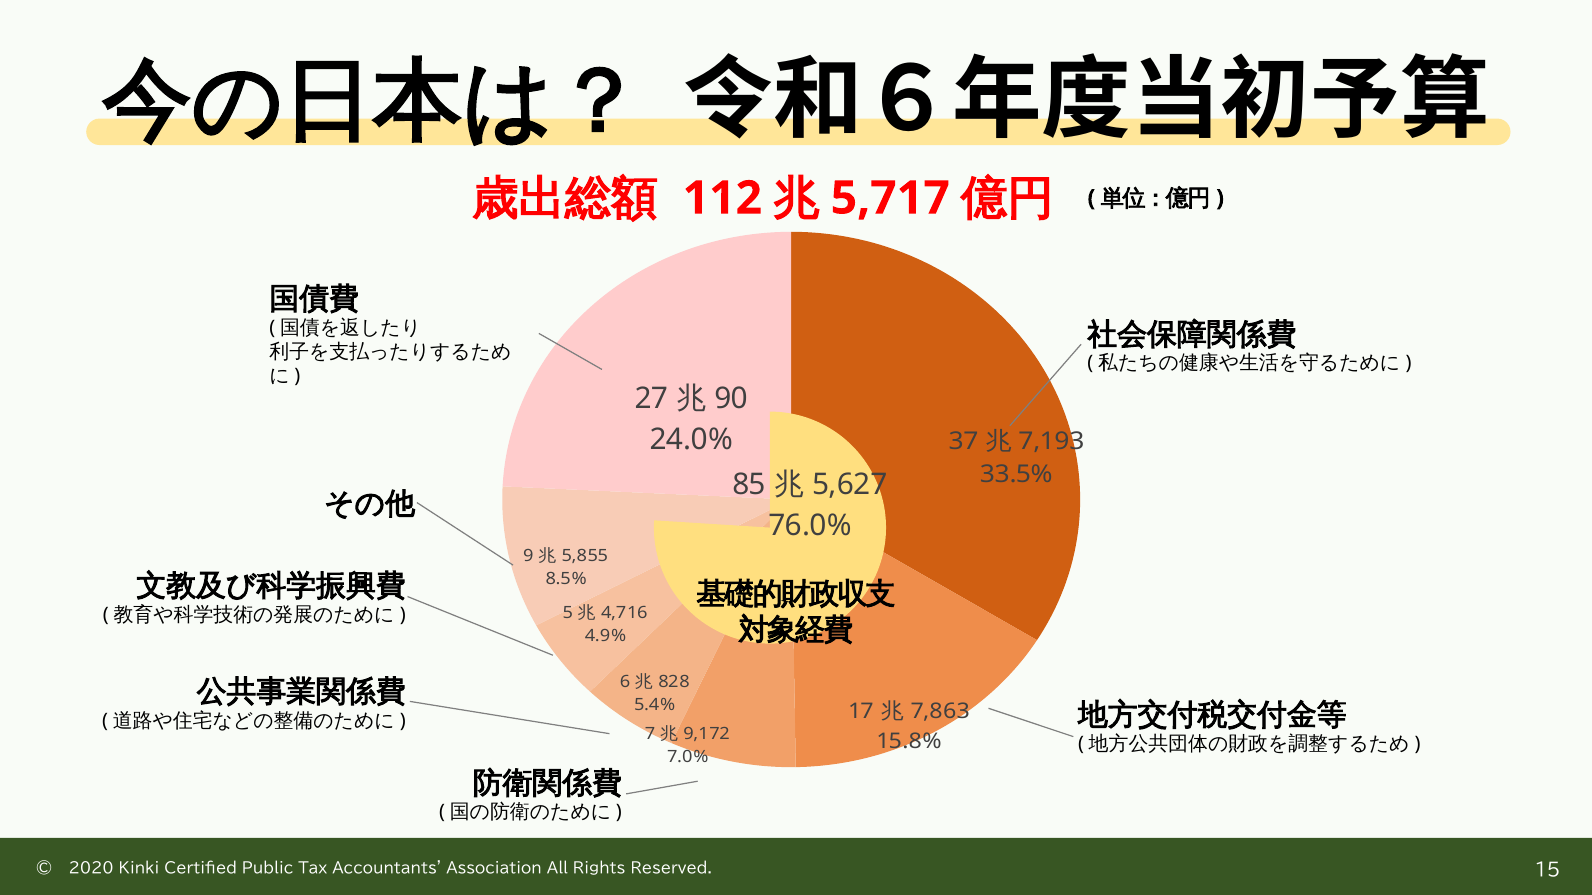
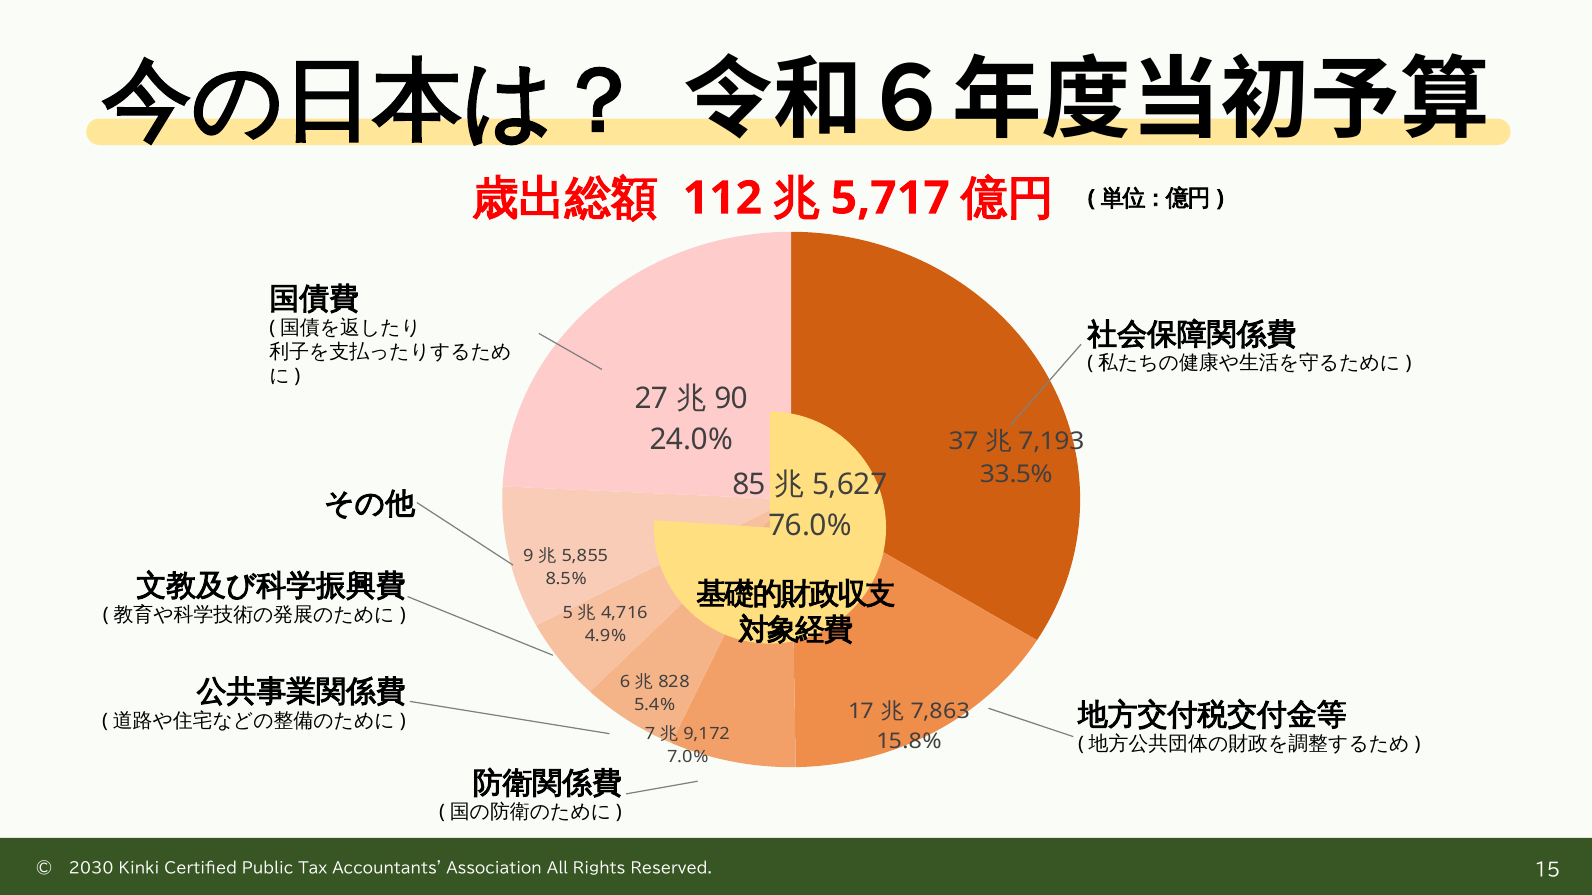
2020: 2020 -> 2030 (91, 869)
